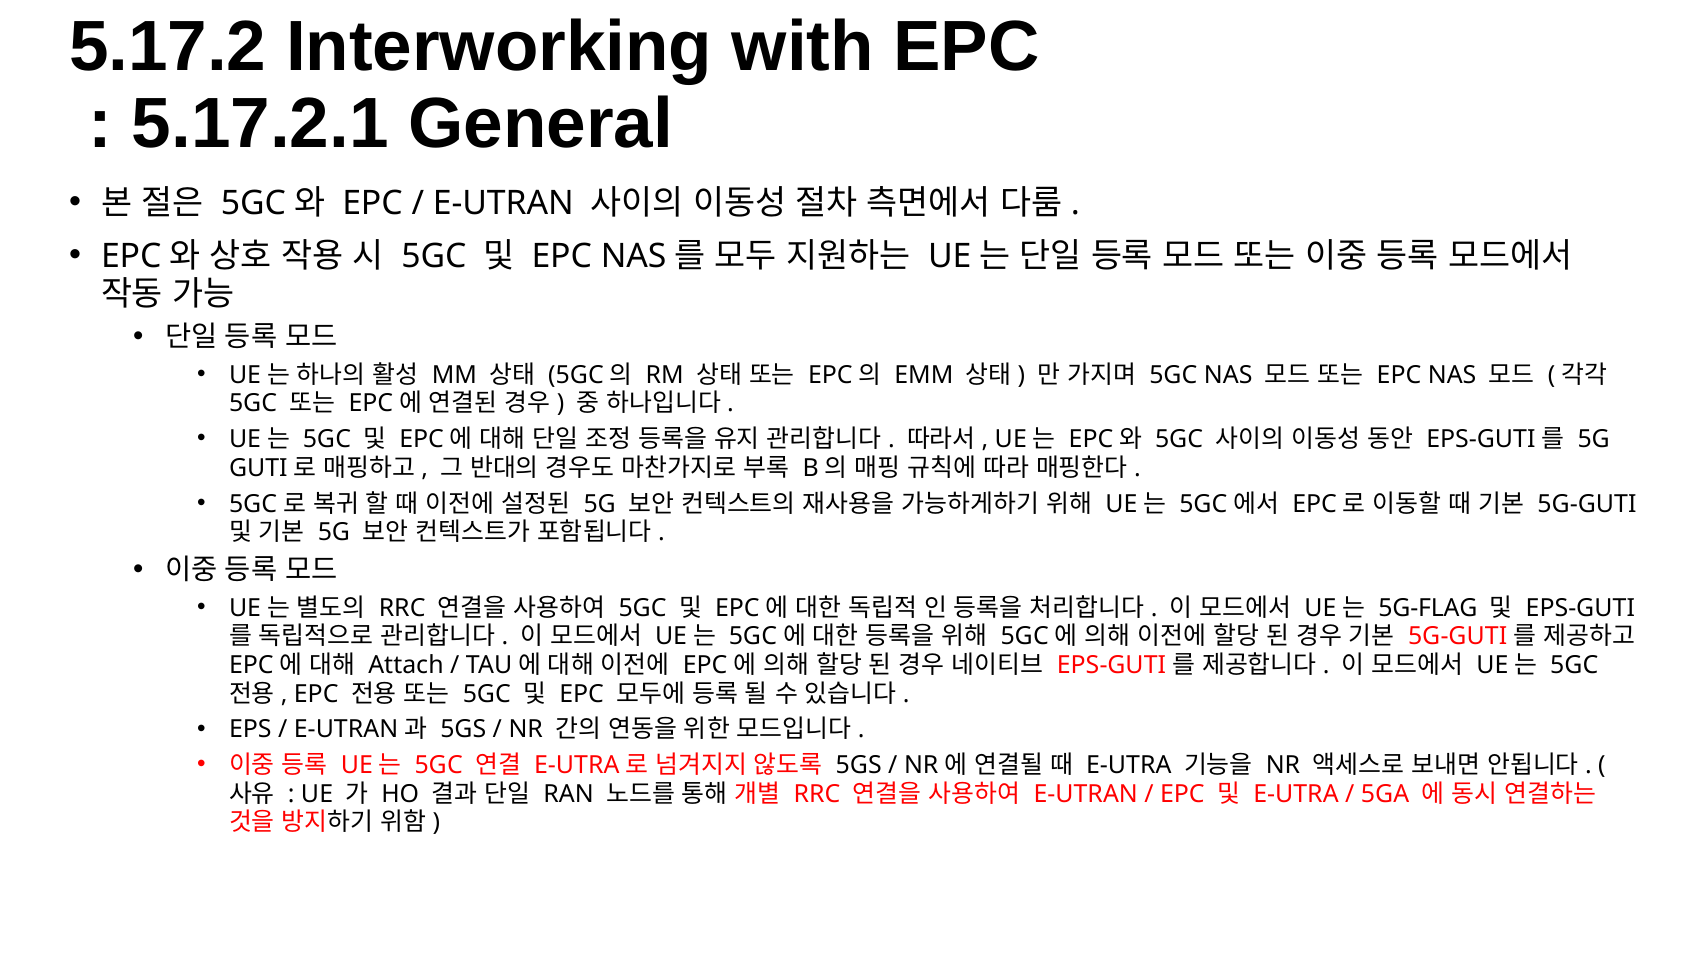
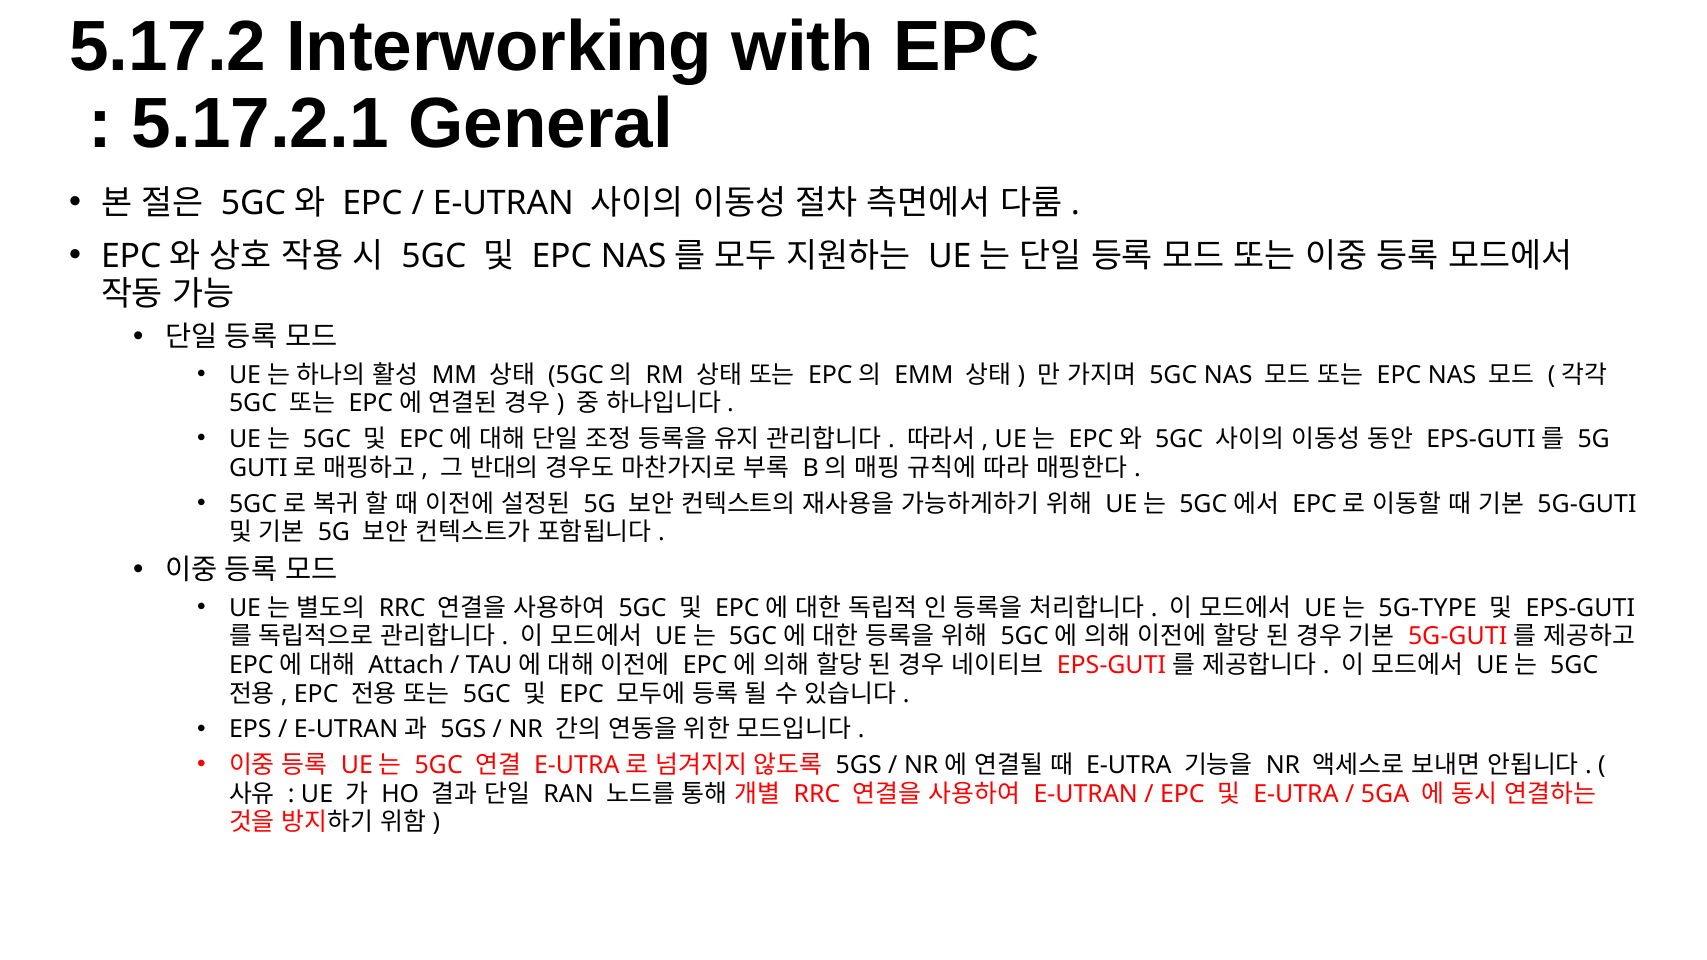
5G-FLAG: 5G-FLAG -> 5G-TYPE (1428, 608)
